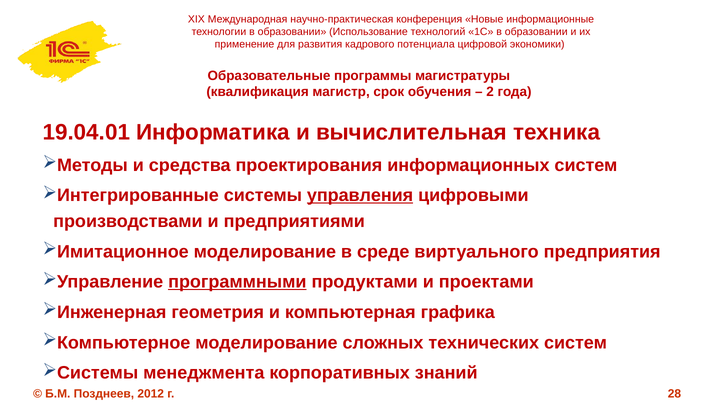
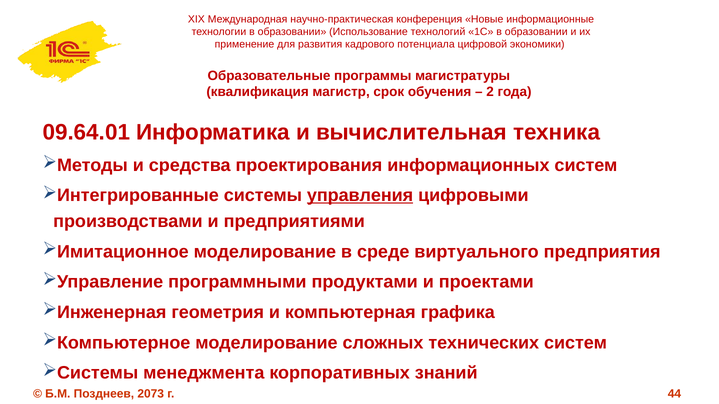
19.04.01: 19.04.01 -> 09.64.01 (86, 132)
программными underline: present -> none (237, 282)
2012: 2012 -> 2073 (151, 394)
28: 28 -> 44 (674, 394)
